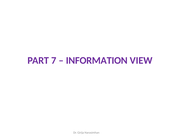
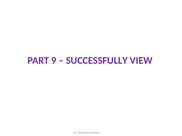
7: 7 -> 9 (54, 61)
INFORMATION: INFORMATION -> SUCCESSFULLY (97, 61)
